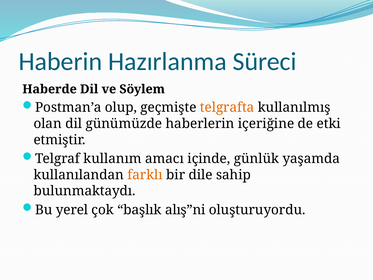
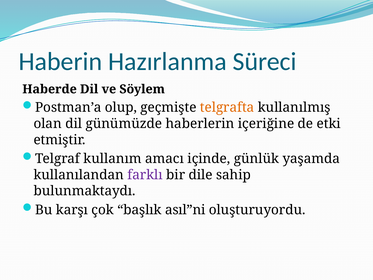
farklı colour: orange -> purple (145, 175)
yerel: yerel -> karşı (72, 210)
alış”ni: alış”ni -> asıl”ni (185, 210)
